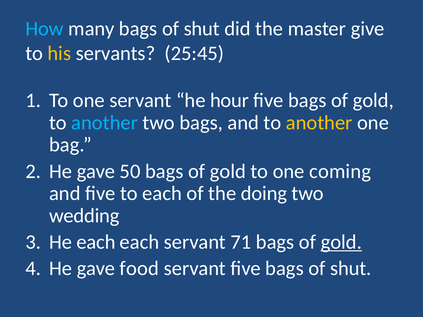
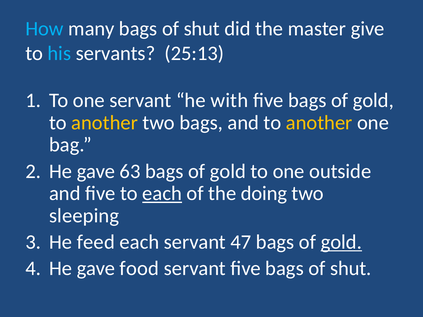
his colour: yellow -> light blue (59, 53)
25:45: 25:45 -> 25:13 (194, 53)
hour: hour -> with (229, 100)
another colour: light blue -> yellow (105, 123)
50: 50 -> 63 (130, 171)
coming: coming -> outside (340, 171)
each underline: none -> present (162, 194)
wedding: wedding -> sleeping (84, 216)
He each: each -> feed (96, 242)
71: 71 -> 47 (241, 242)
